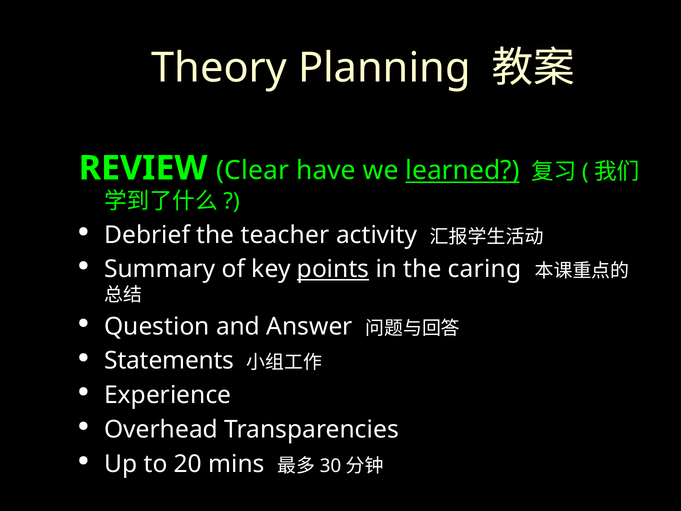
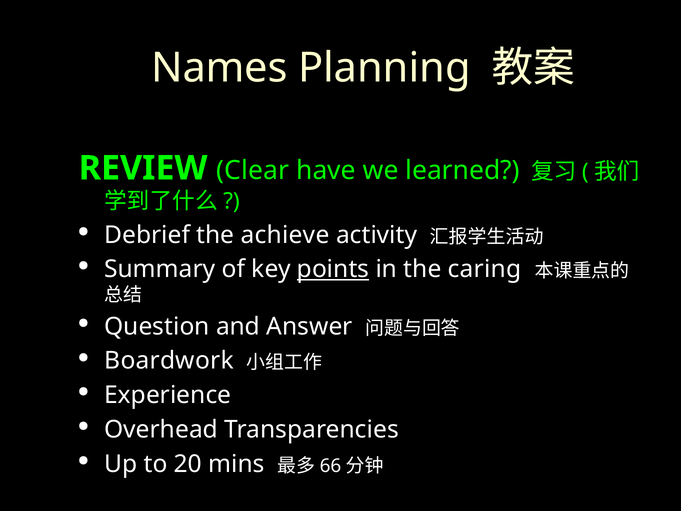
Theory: Theory -> Names (219, 68)
learned underline: present -> none (462, 171)
teacher: teacher -> achieve (285, 235)
Statements: Statements -> Boardwork (169, 361)
30: 30 -> 66 (330, 466)
